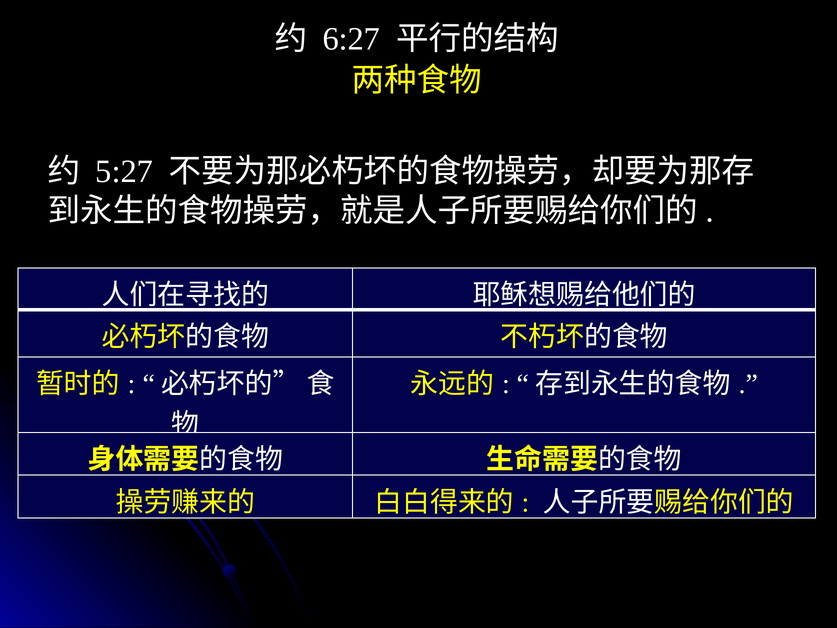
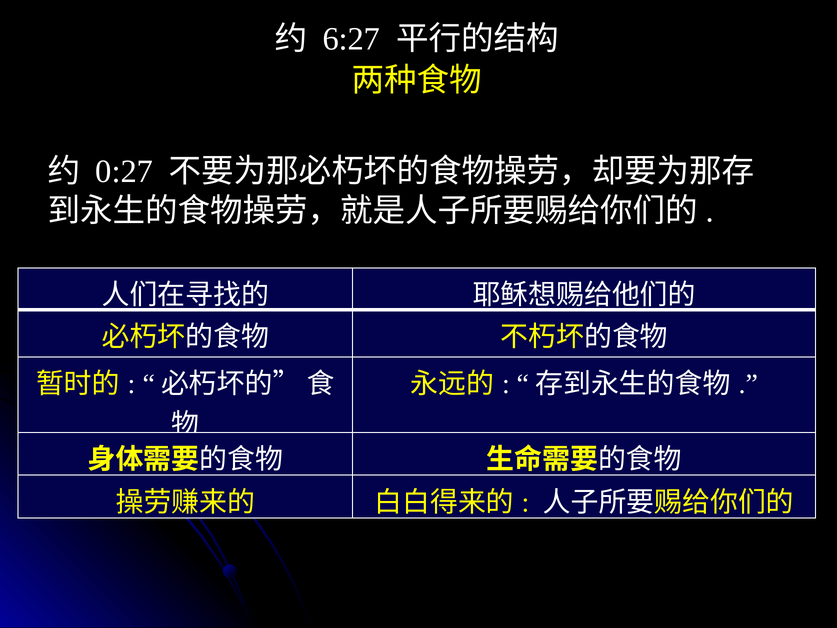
5:27: 5:27 -> 0:27 (124, 172)
